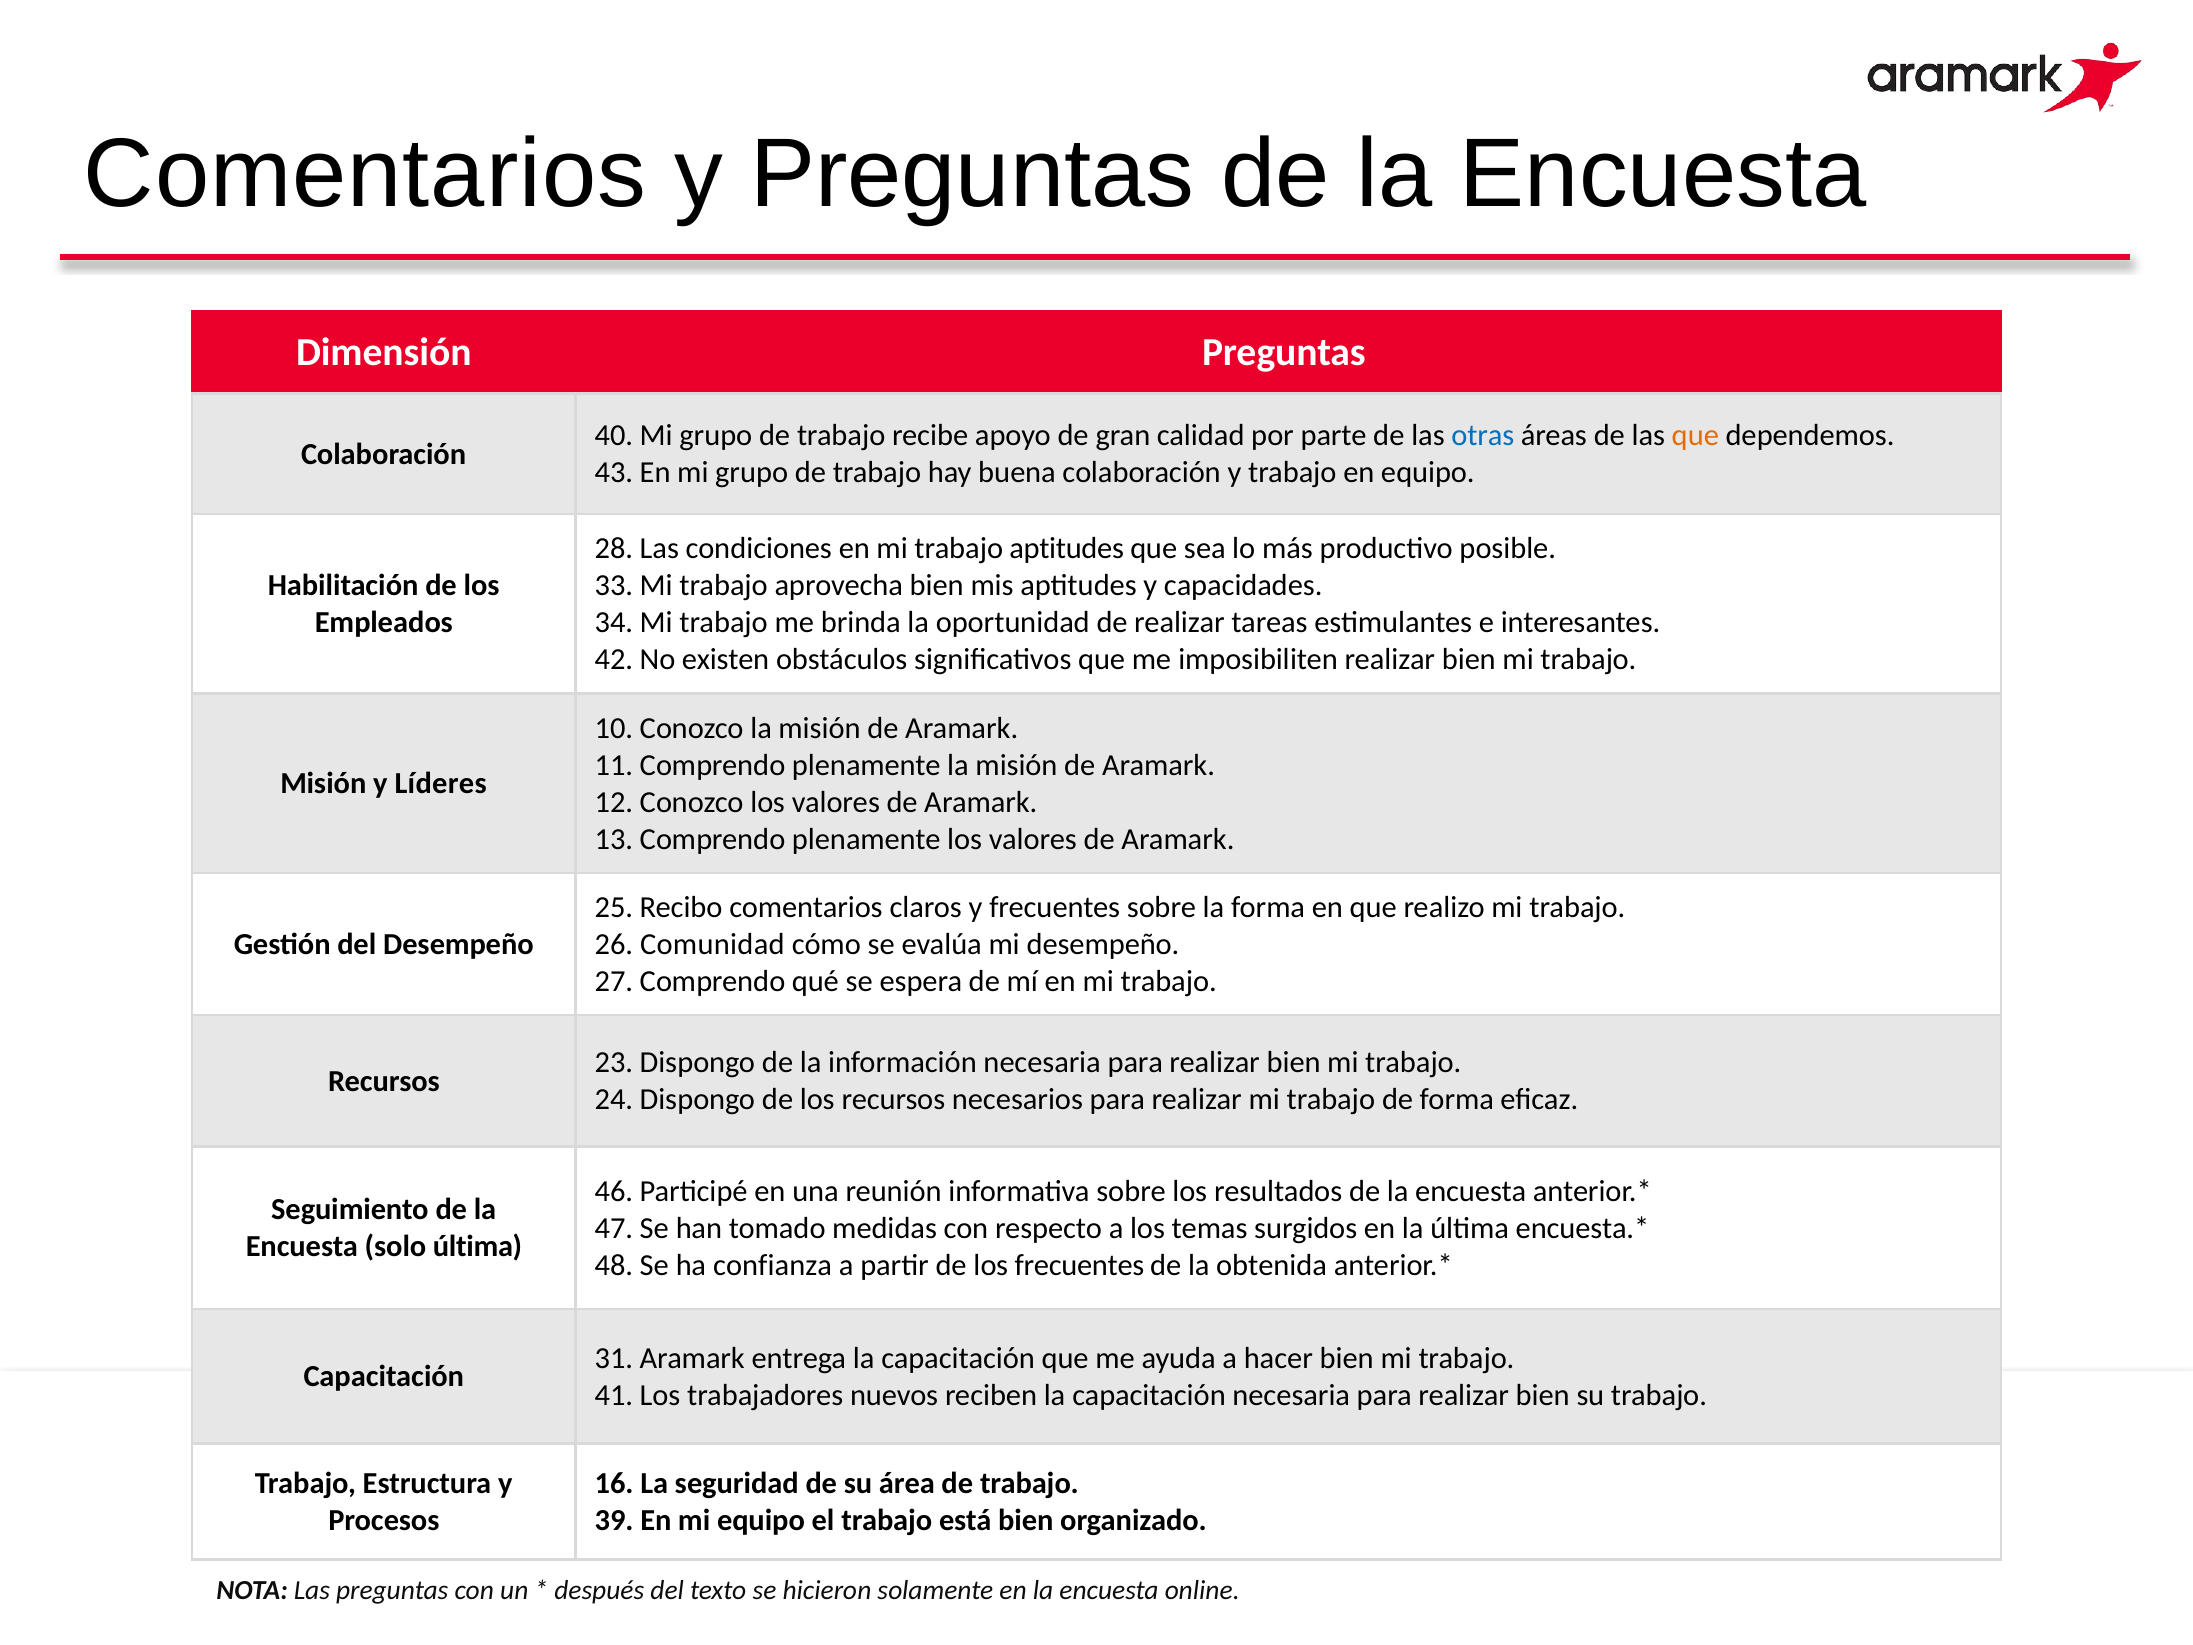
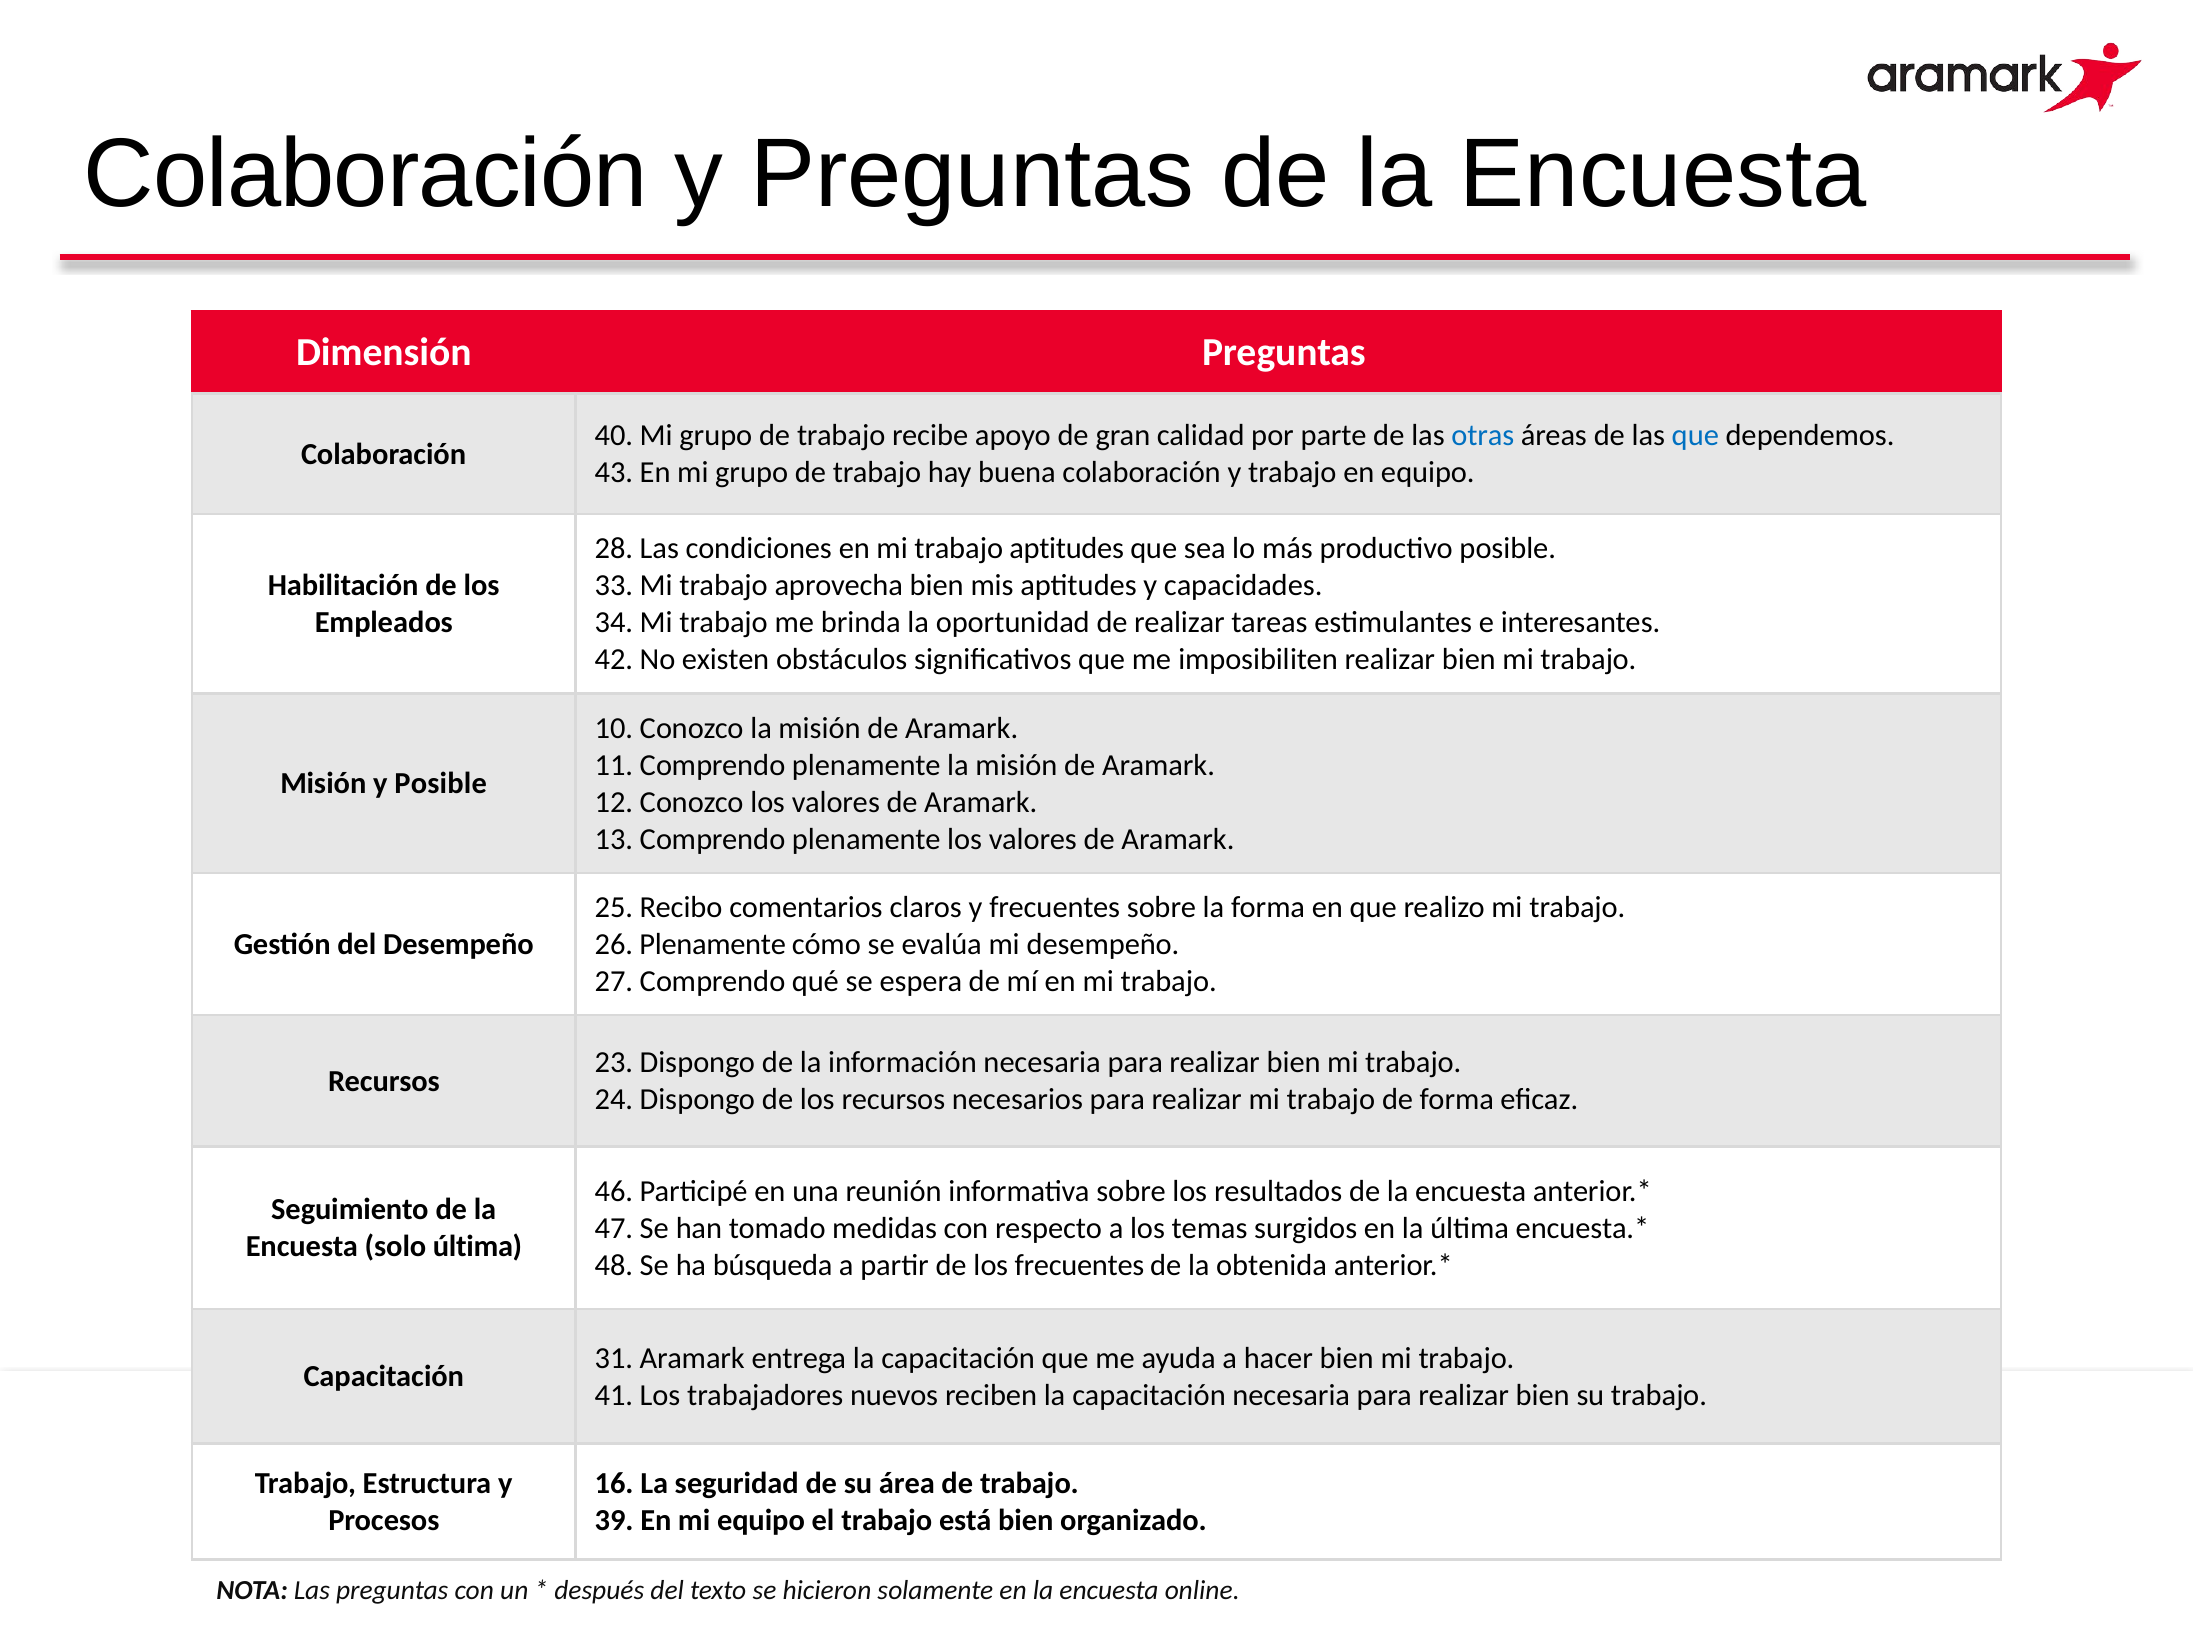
Comentarios: Comentarios -> Colaboración (366, 174)
que colour: orange -> blue (1695, 435)
y Líderes: Líderes -> Posible (441, 784)
26 Comunidad: Comunidad -> Plenamente (713, 944)
confianza: confianza -> búsqueda (773, 1265)
